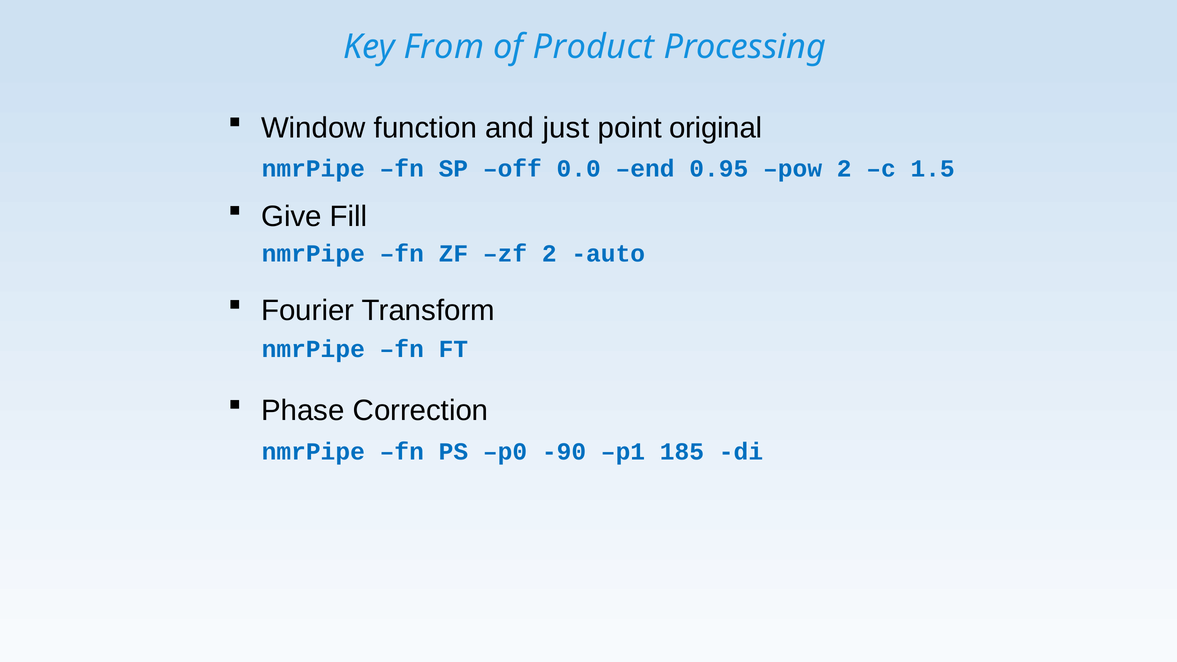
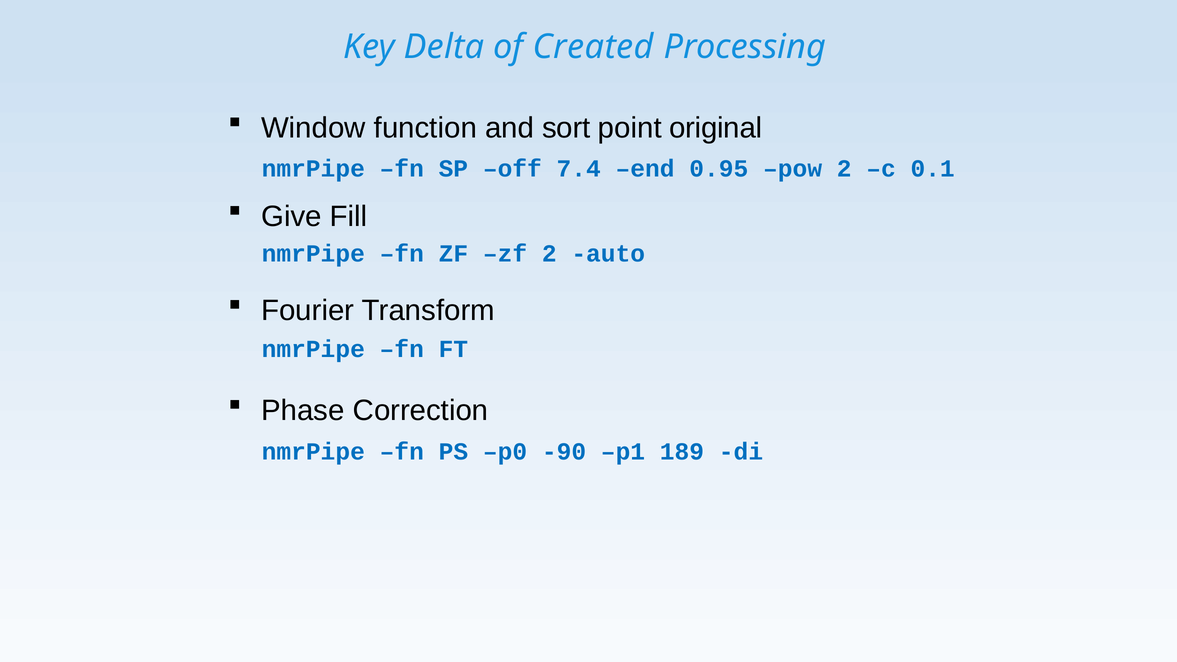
From: From -> Delta (444, 47)
Product: Product -> Created (593, 47)
just: just -> sort (566, 128)
0.0: 0.0 -> 7.4 (579, 169)
1.5: 1.5 -> 0.1 (933, 169)
185: 185 -> 189 (682, 452)
